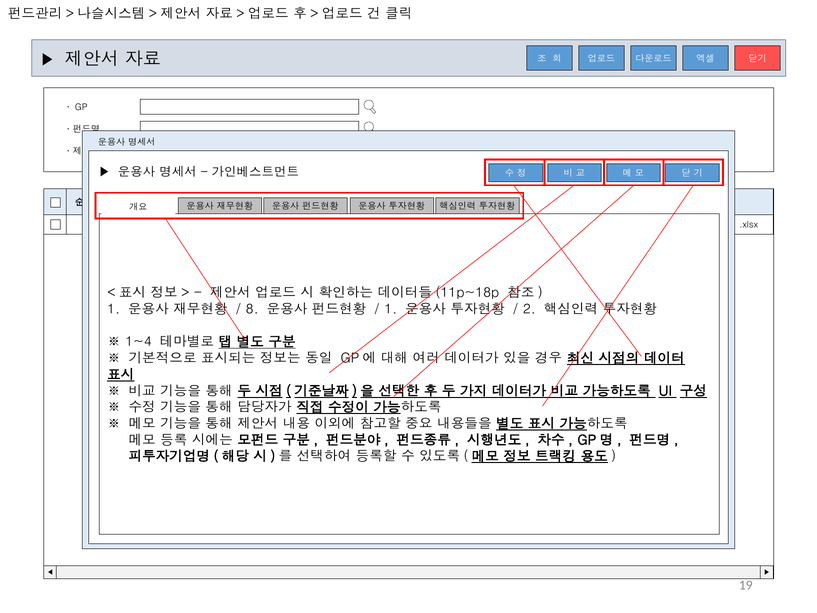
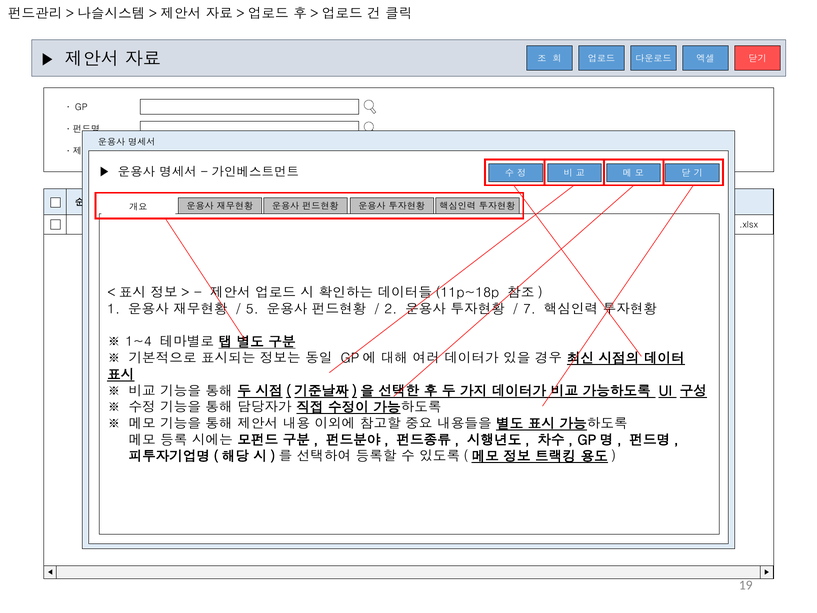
8: 8 -> 5 (252, 309)
1: 1 -> 2 (391, 309)
2: 2 -> 7 (529, 309)
